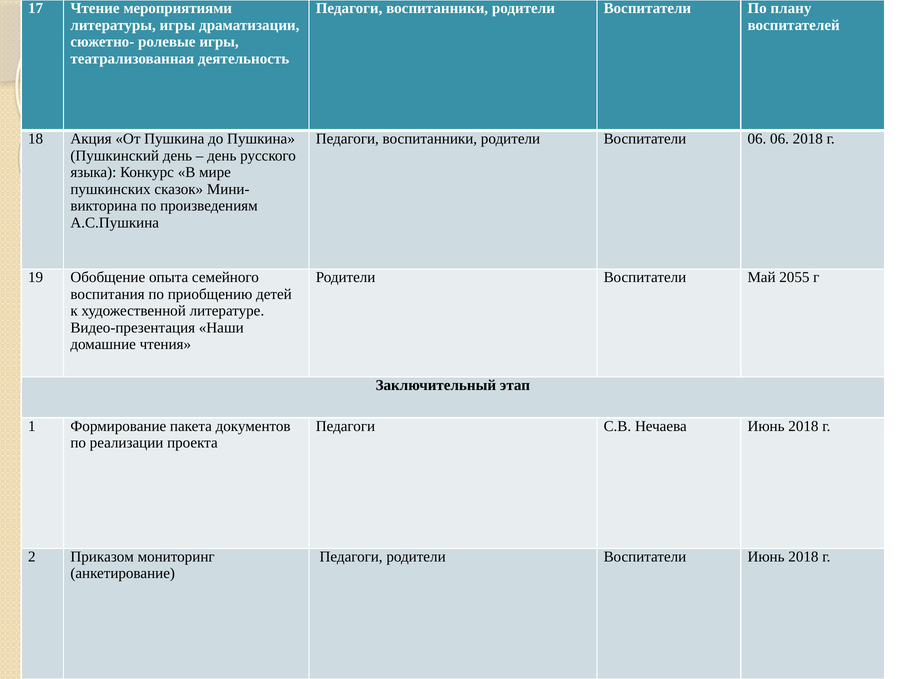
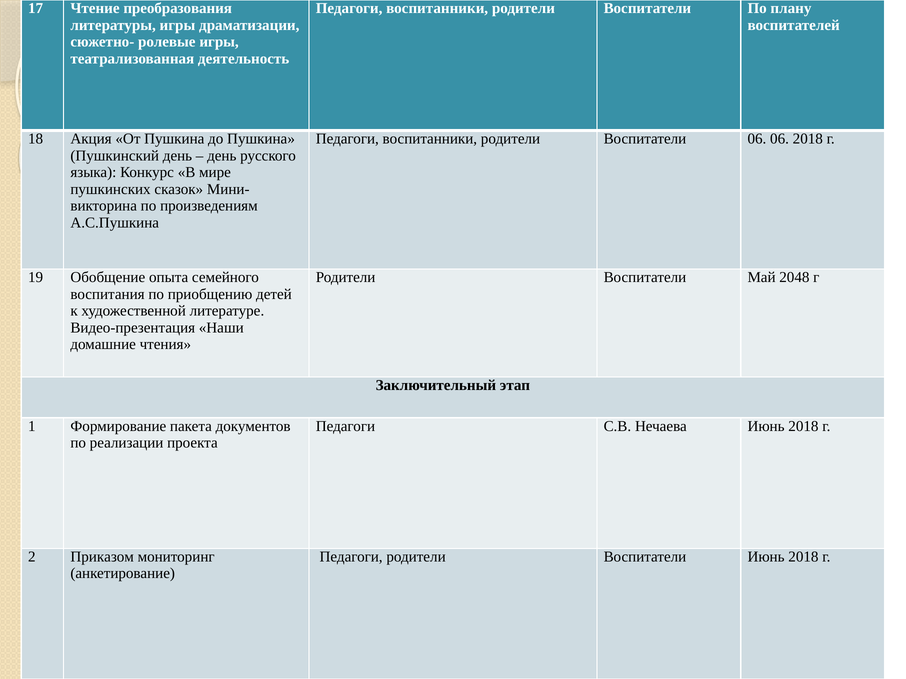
мероприятиями: мероприятиями -> преобразования (178, 8)
2055: 2055 -> 2048 (794, 278)
